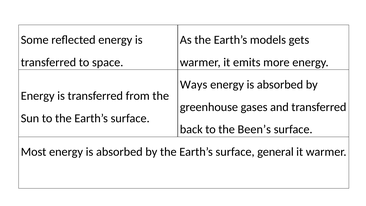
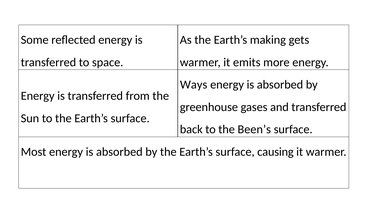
models: models -> making (268, 40)
general: general -> causing (275, 152)
